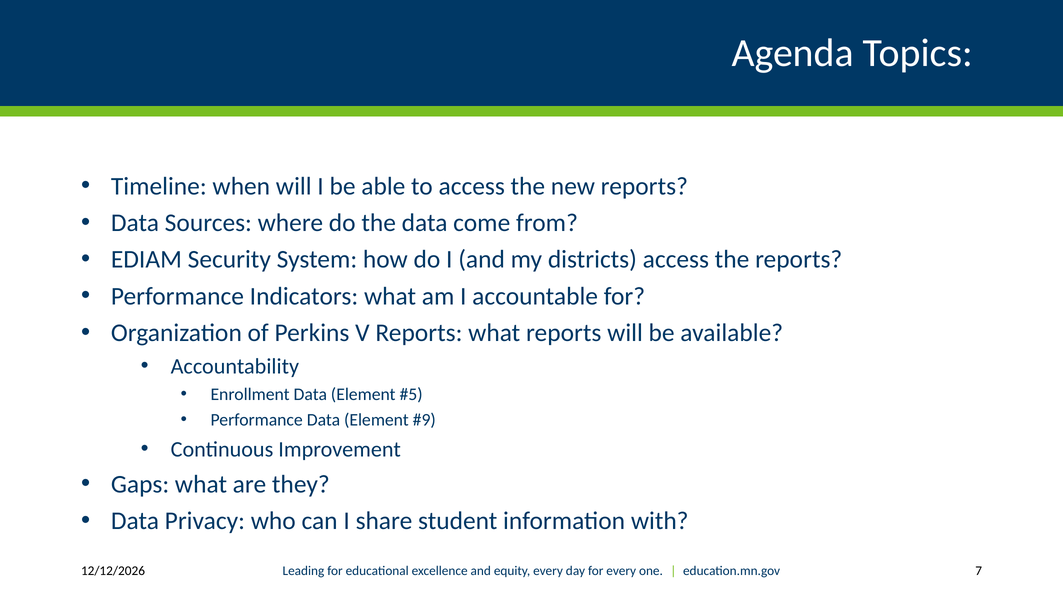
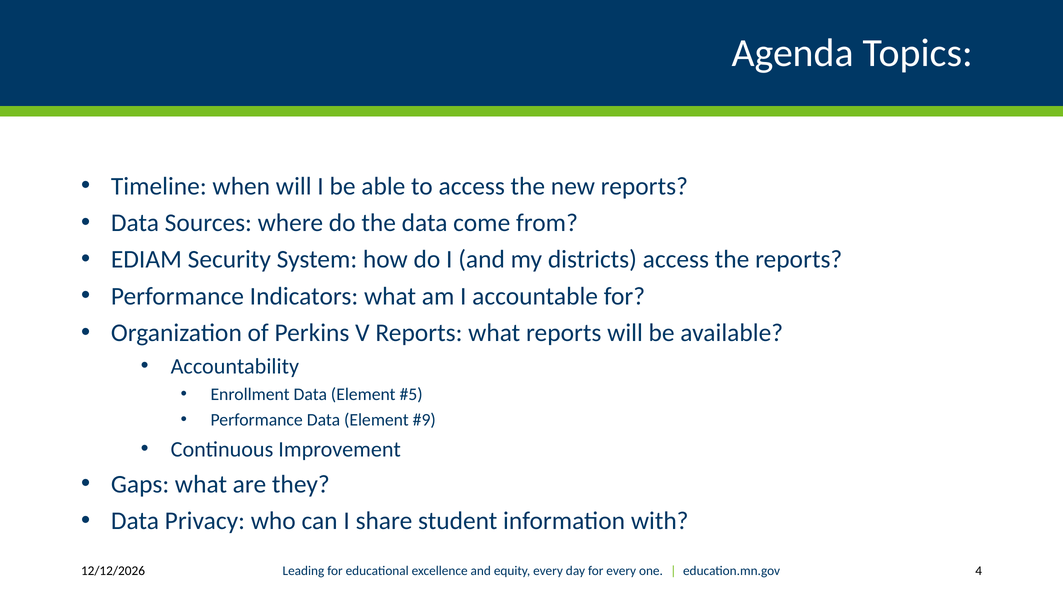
7: 7 -> 4 (979, 571)
